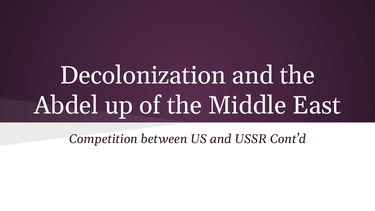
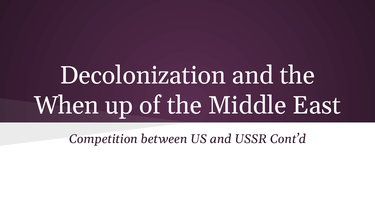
Abdel: Abdel -> When (66, 105)
